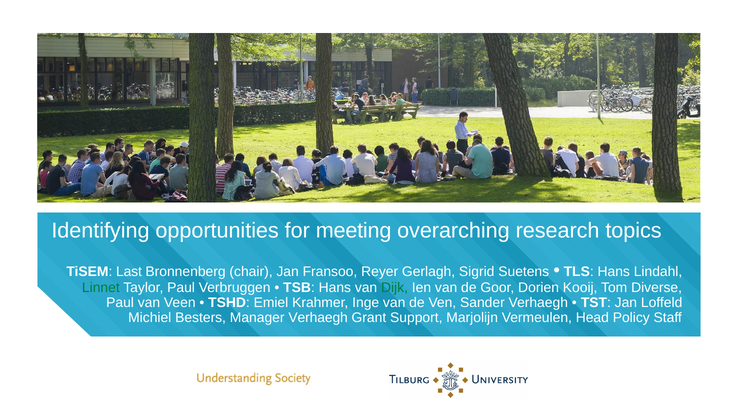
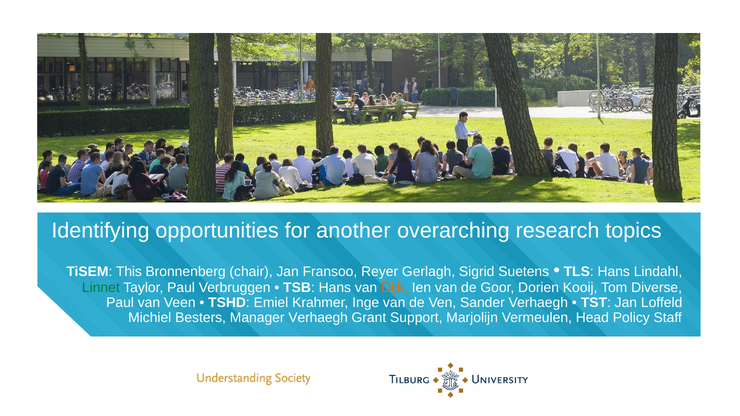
meeting: meeting -> another (353, 231)
Last: Last -> This (129, 272)
Dijk colour: green -> orange (395, 288)
